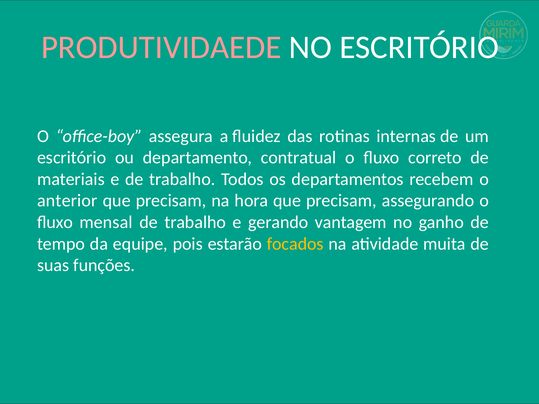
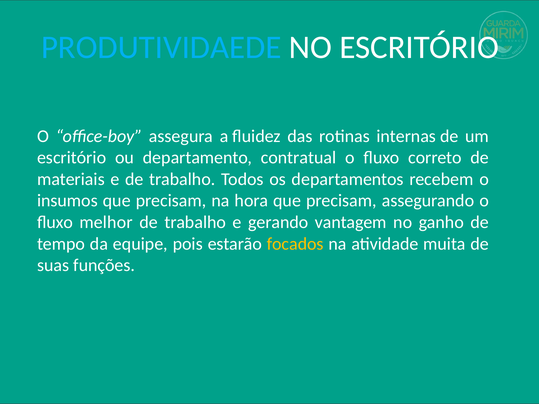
PRODUTIVIDAEDE colour: pink -> light blue (161, 47)
anterior: anterior -> insumos (67, 201)
mensal: mensal -> melhor (106, 222)
